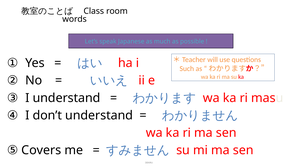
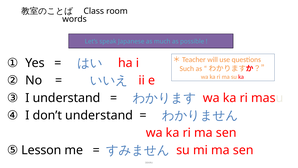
Covers: Covers -> Lesson (41, 150)
